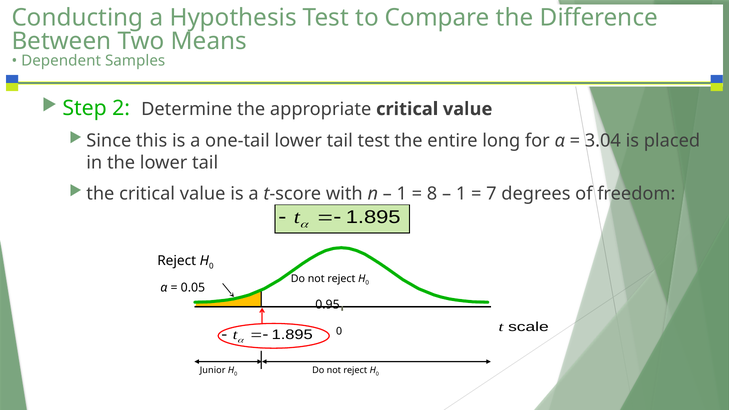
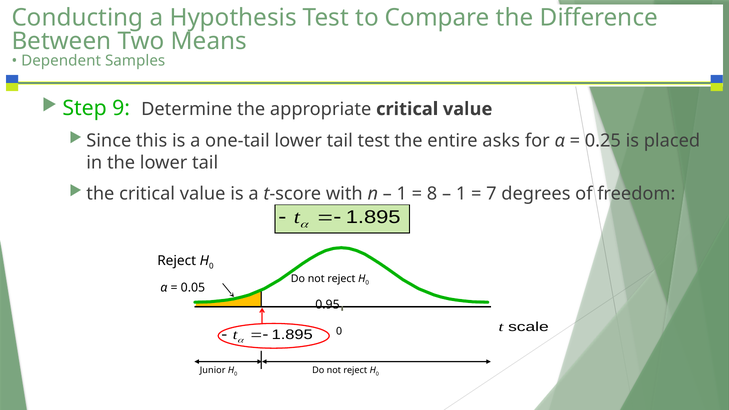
2: 2 -> 9 (121, 108)
long: long -> asks (501, 141)
3.04: 3.04 -> 0.25 (603, 141)
